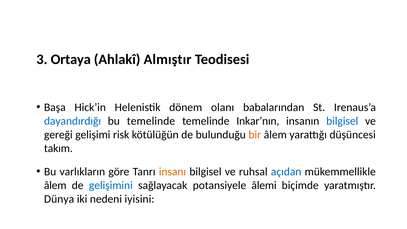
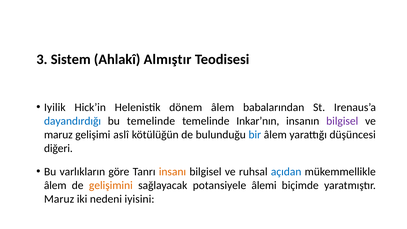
Ortaya: Ortaya -> Sistem (71, 60)
Başa: Başa -> Iyilik (55, 107)
dönem olanı: olanı -> âlem (223, 107)
bilgisel colour: blue -> purple (342, 121)
gereği: gereği -> maruz (58, 135)
risk: risk -> aslî (121, 135)
bir colour: orange -> blue (255, 135)
takım: takım -> diğeri (58, 149)
gelişimini colour: blue -> orange (111, 185)
Dünya: Dünya -> Maruz (59, 199)
